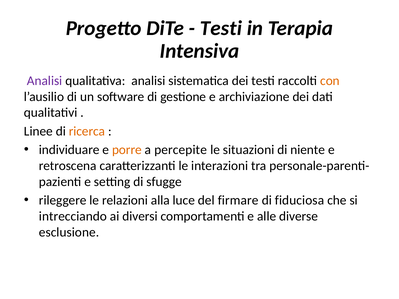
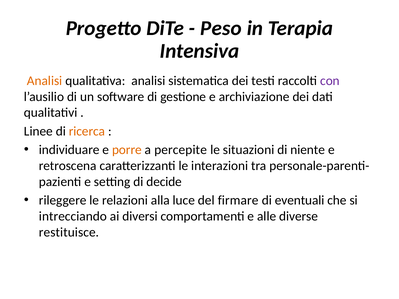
Testi: Testi -> Peso (221, 28)
Analisi colour: purple -> orange (45, 81)
con colour: orange -> purple (330, 81)
sfugge: sfugge -> decide (164, 182)
fiduciosa: fiduciosa -> eventuali (300, 200)
esclusione: esclusione -> restituisce (69, 232)
